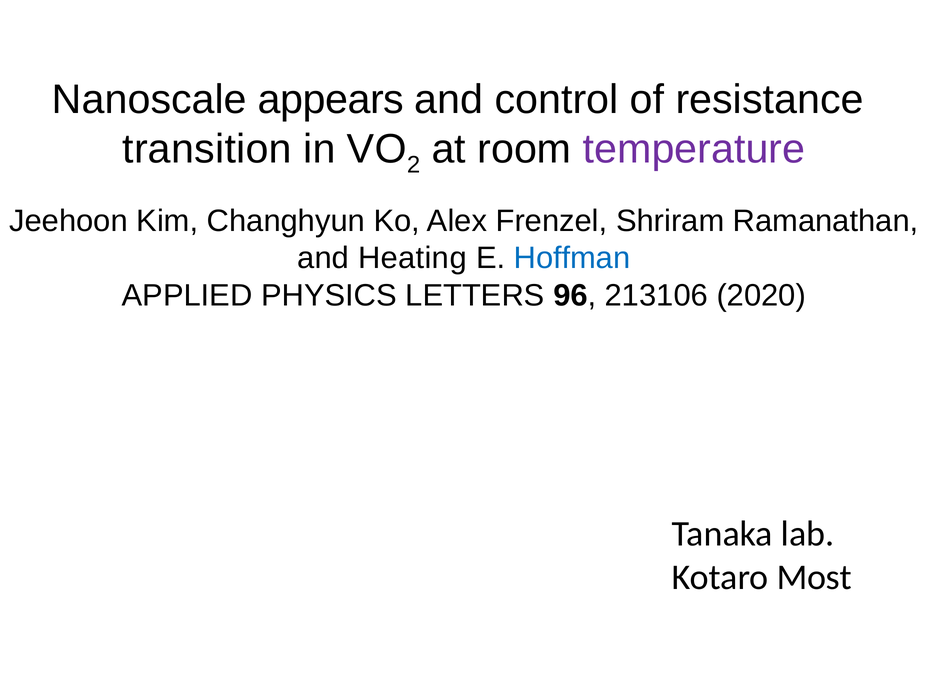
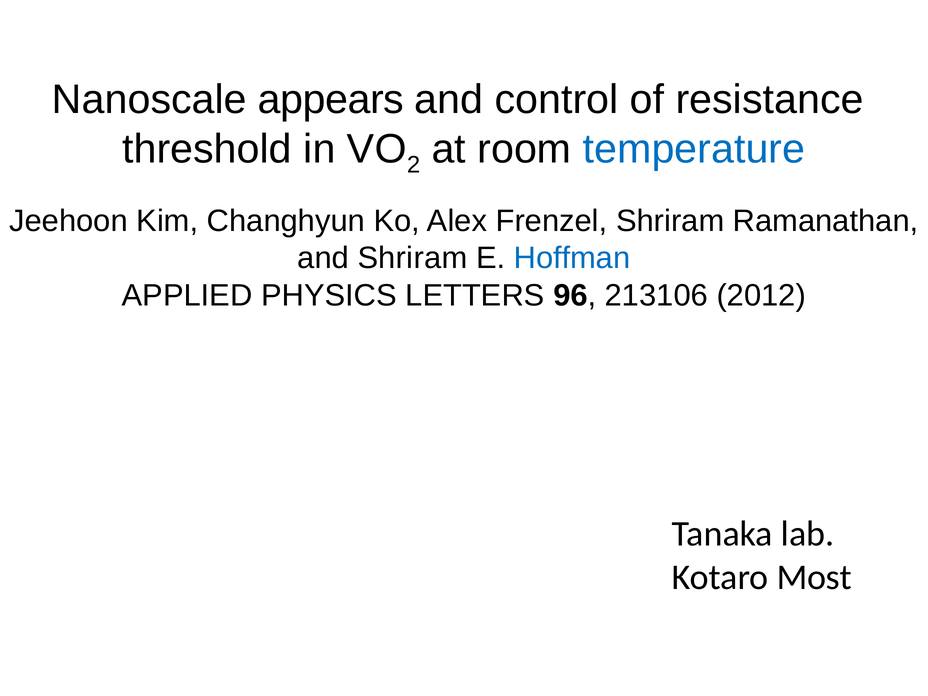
transition: transition -> threshold (207, 149)
temperature colour: purple -> blue (694, 149)
and Heating: Heating -> Shriram (413, 258)
2020: 2020 -> 2012 (761, 295)
